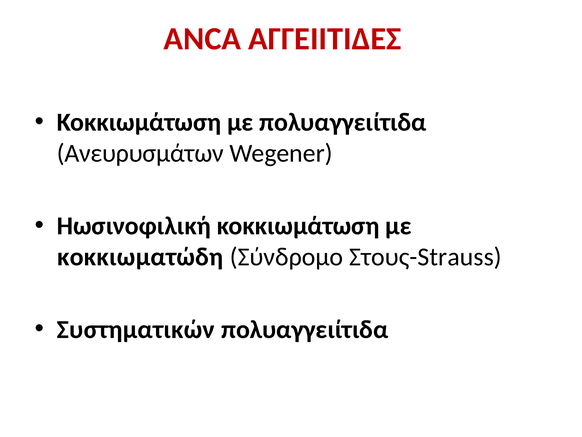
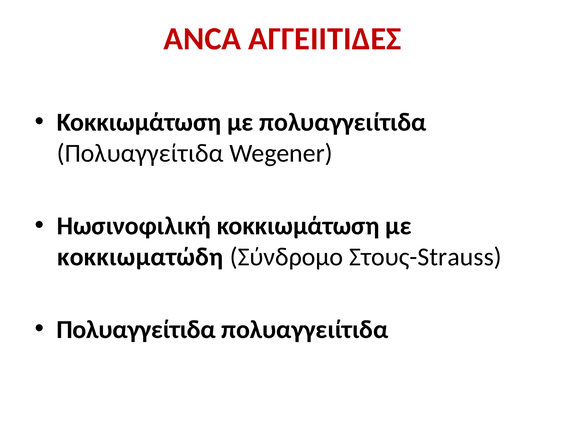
Ανευρυσμάτων: Ανευρυσμάτων -> Πολυαγγείτιδα (140, 153)
Συστηματικών: Συστηματικών -> Πολυαγγείτιδα (136, 329)
